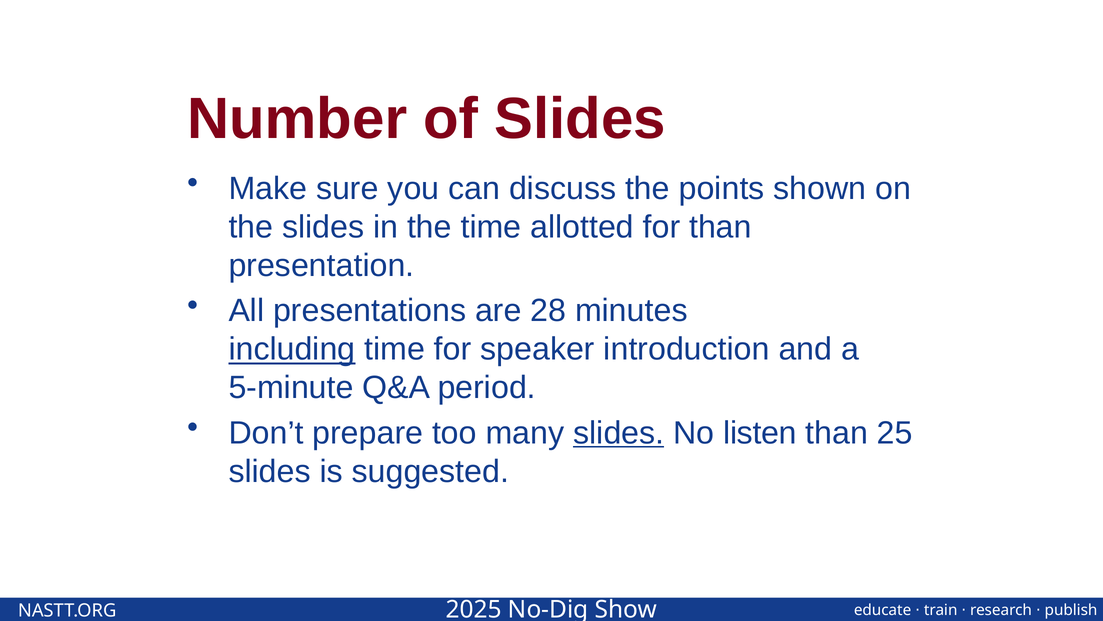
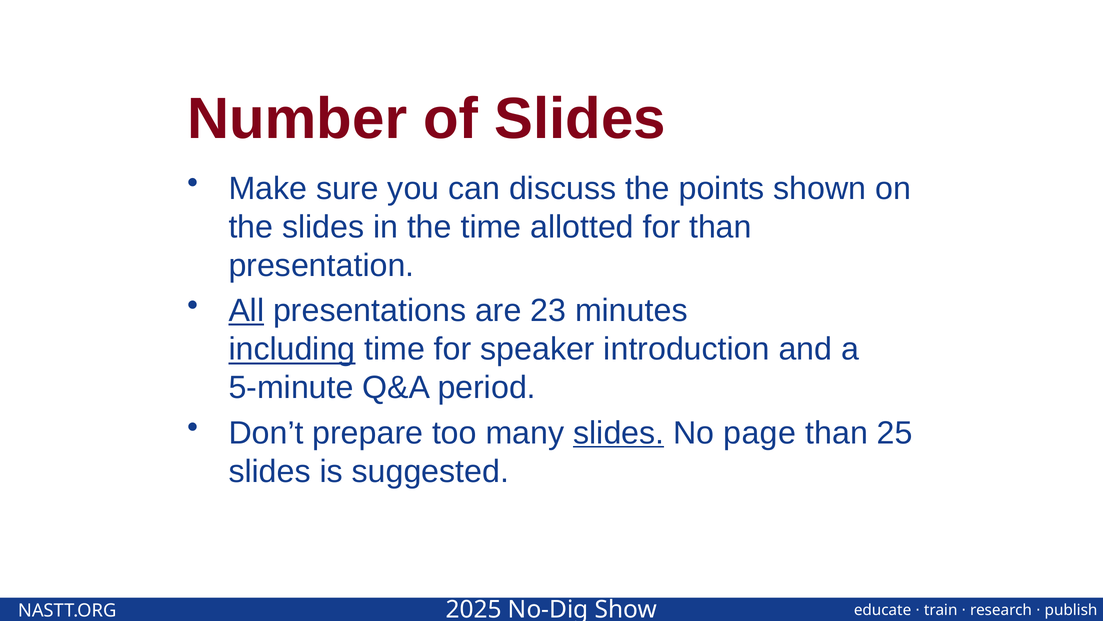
All underline: none -> present (246, 311)
28: 28 -> 23 (548, 311)
listen: listen -> page (760, 433)
